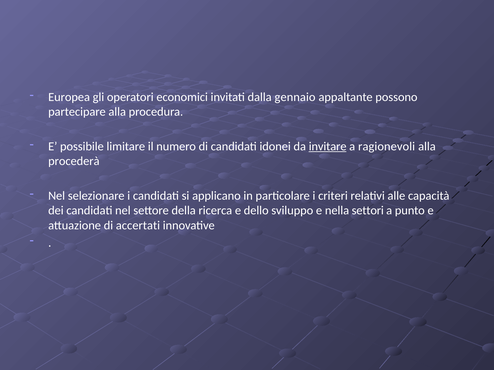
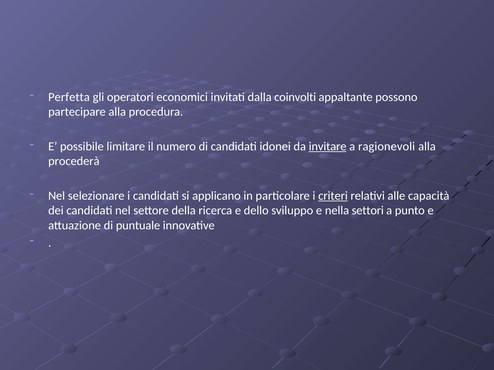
Europea: Europea -> Perfetta (69, 97)
gennaio: gennaio -> coinvolti (295, 97)
criteri underline: none -> present (333, 196)
accertati: accertati -> puntuale (138, 226)
